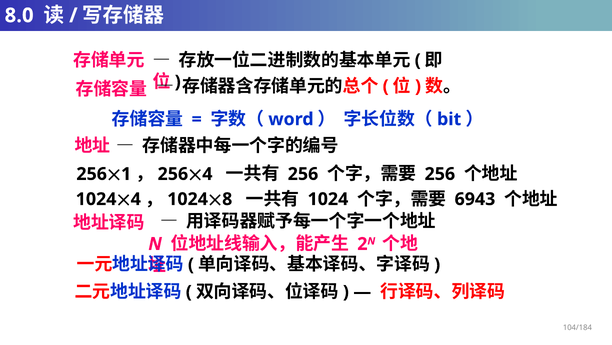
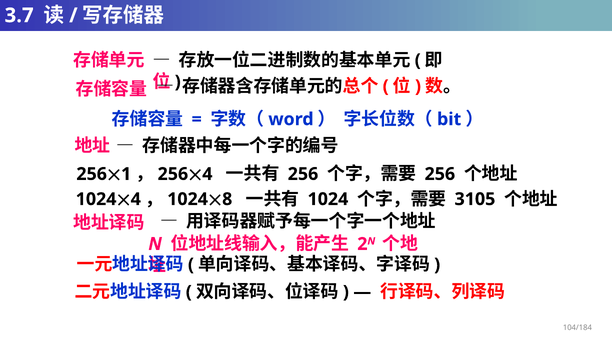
8.0: 8.0 -> 3.7 (19, 15)
6943: 6943 -> 3105 (475, 199)
